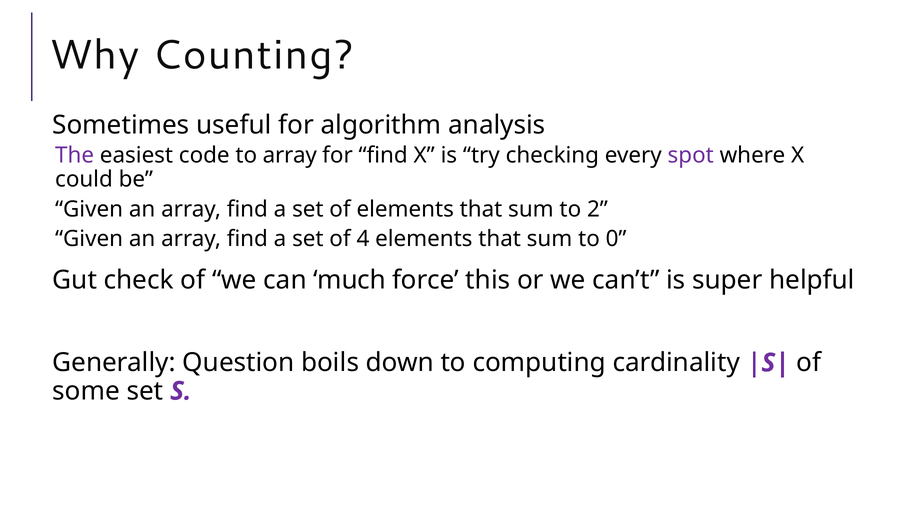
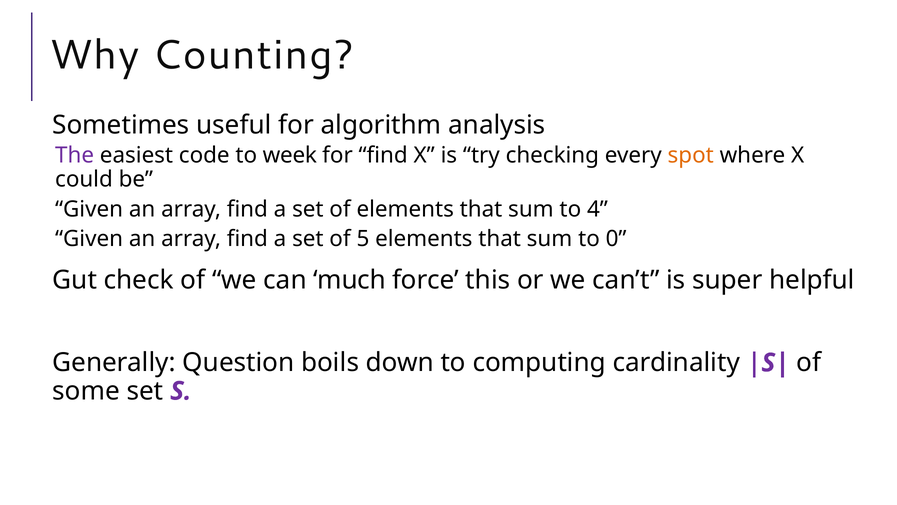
to array: array -> week (290, 155)
spot colour: purple -> orange (691, 155)
2: 2 -> 4 (597, 209)
4: 4 -> 5 (363, 239)
